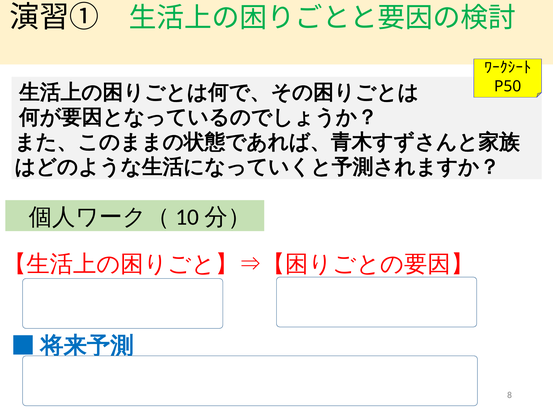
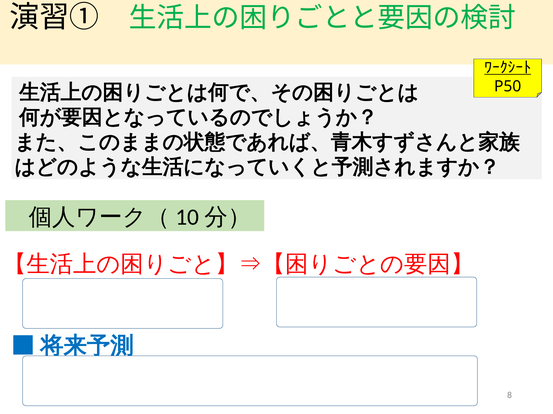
ﾜｰｸｼｰﾄ underline: none -> present (508, 68)
